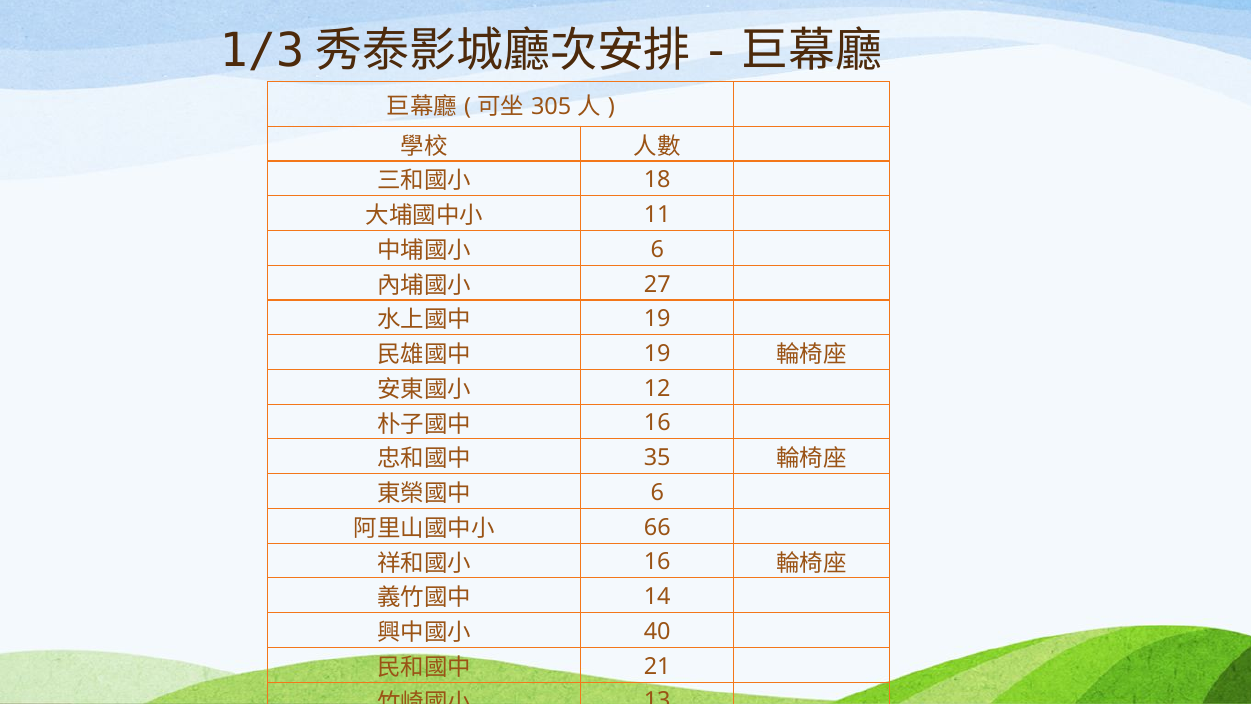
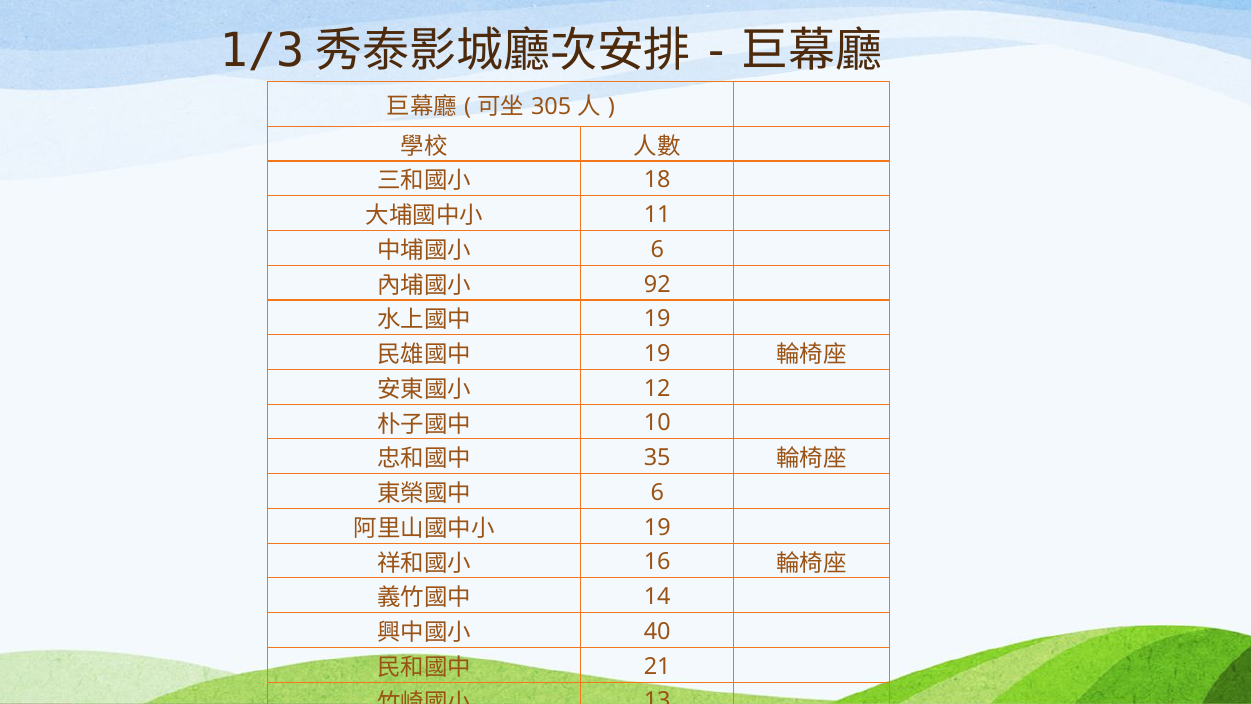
27: 27 -> 92 (657, 284)
16: 16 -> 10 (657, 423)
66: 66 -> 19 (657, 527)
